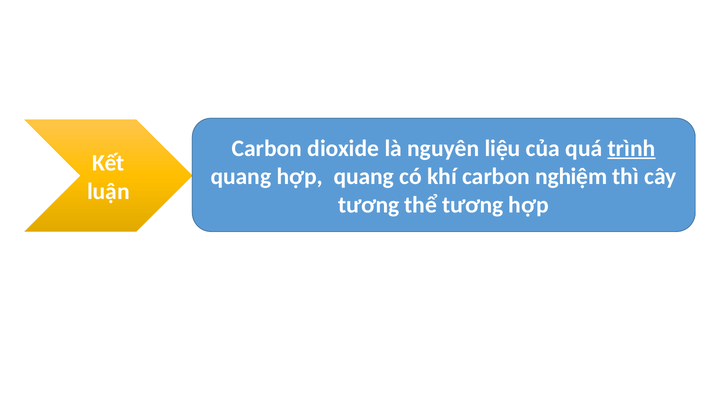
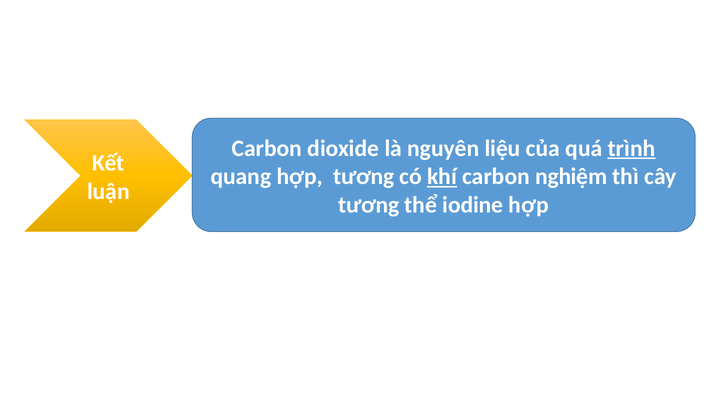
hợp quang: quang -> tương (364, 177)
khí underline: none -> present (442, 177)
thể tương: tương -> iodine (473, 205)
